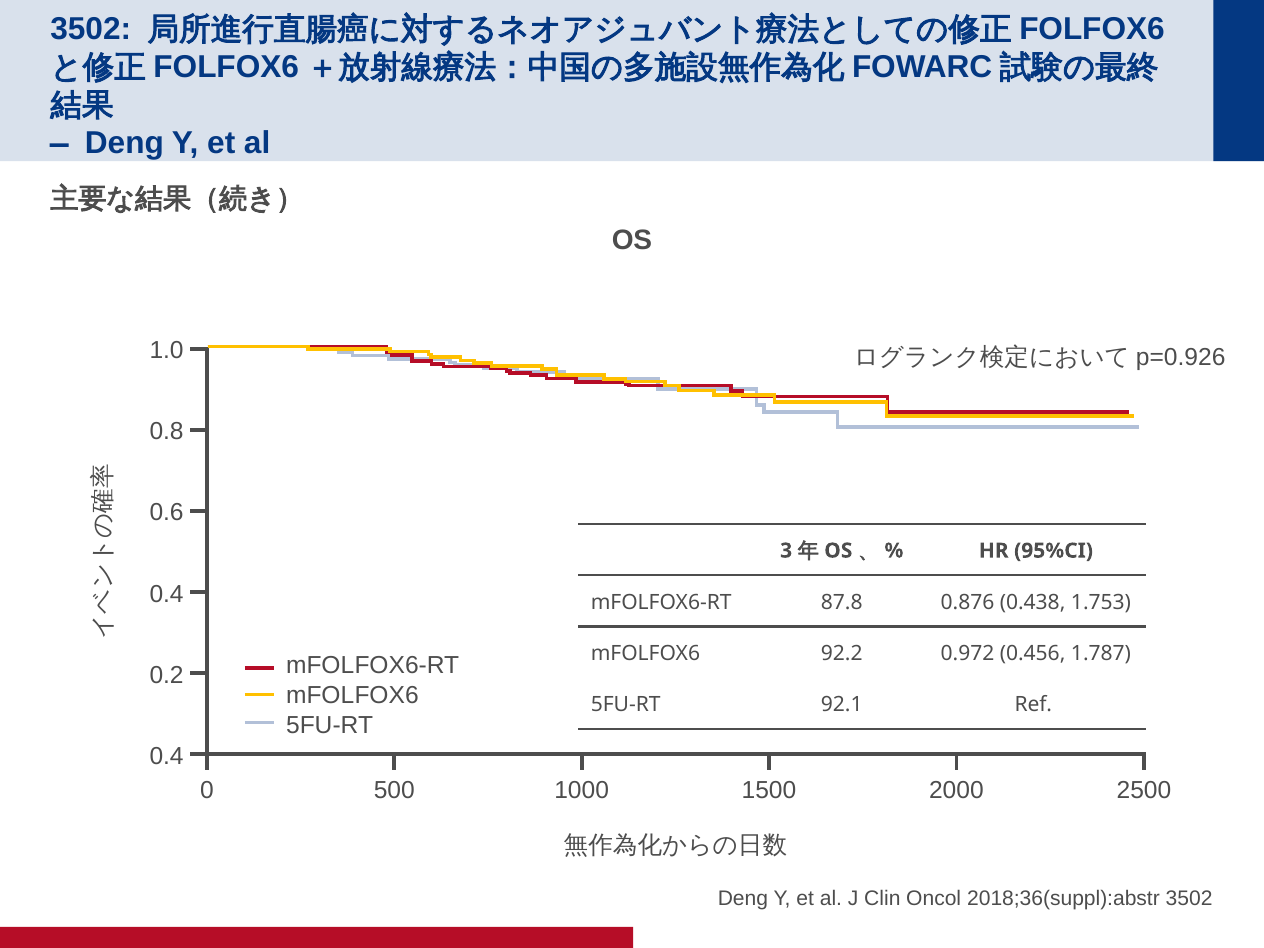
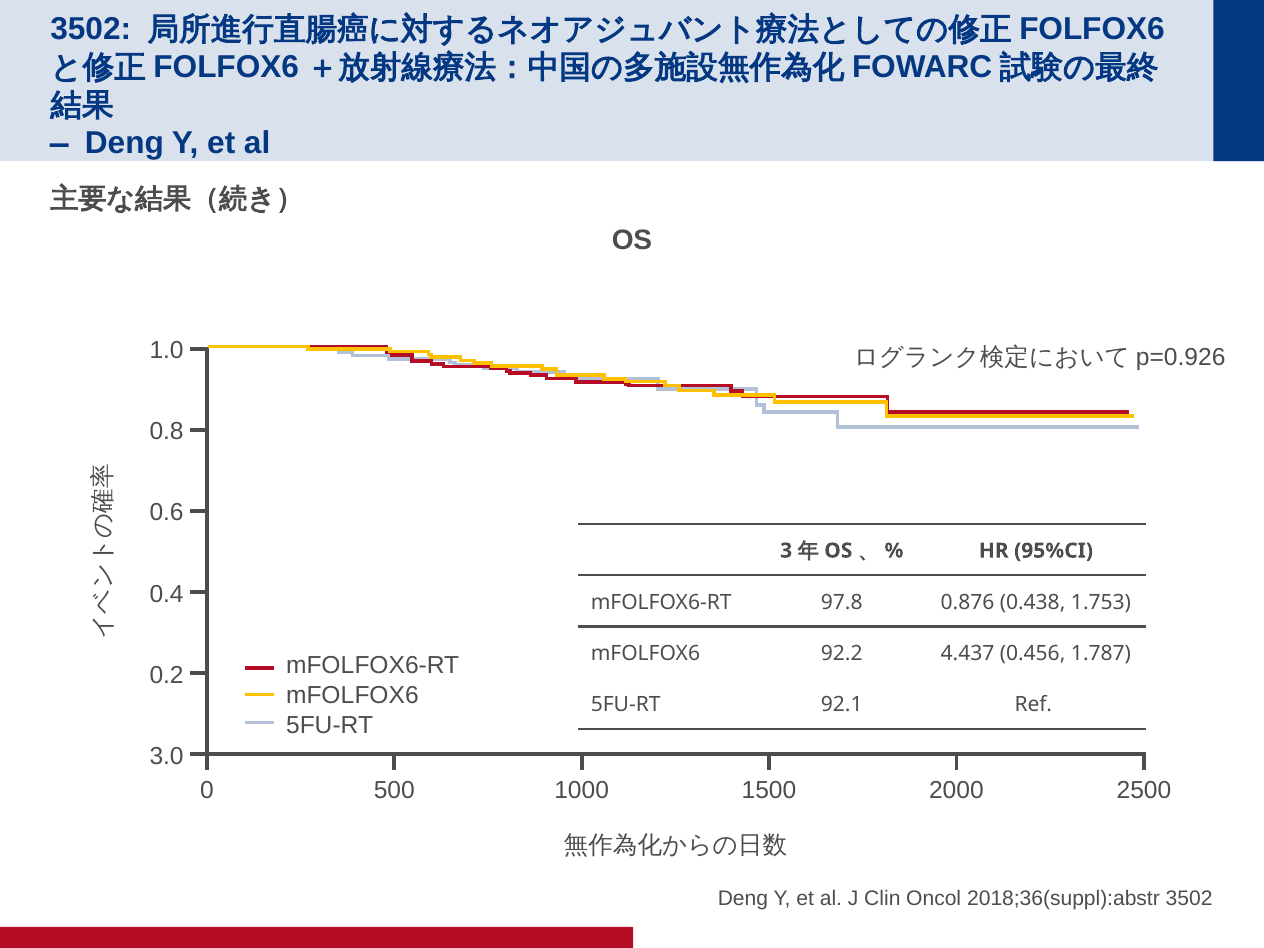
87.8: 87.8 -> 97.8 (842, 602)
0.972: 0.972 -> 4.437 (967, 653)
0.4: 0.4 -> 3.0 (167, 756)
